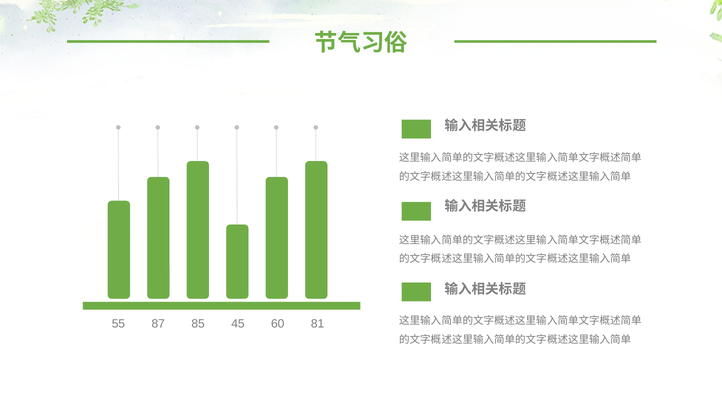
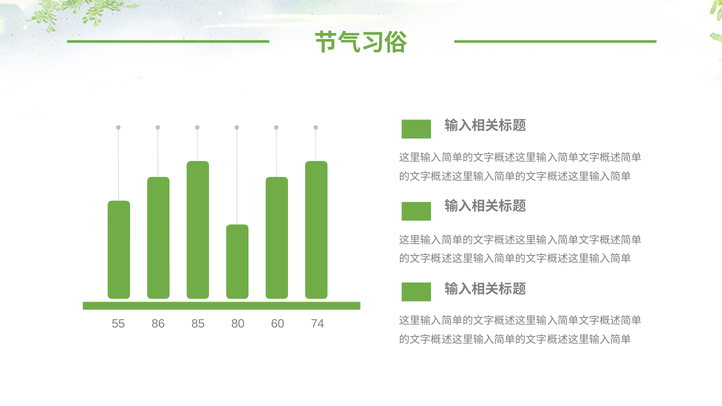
87: 87 -> 86 (158, 324)
45: 45 -> 80 (238, 324)
81: 81 -> 74 (318, 324)
